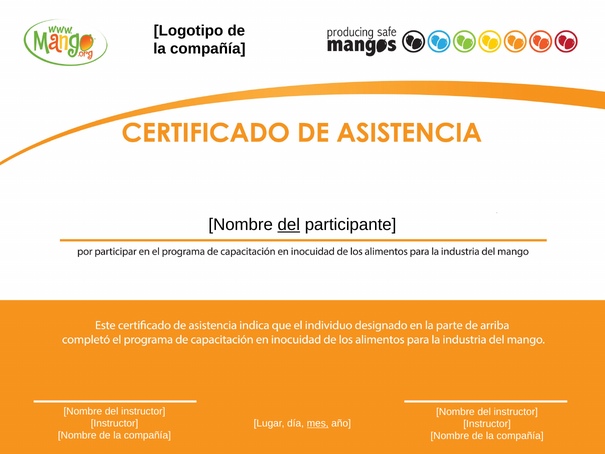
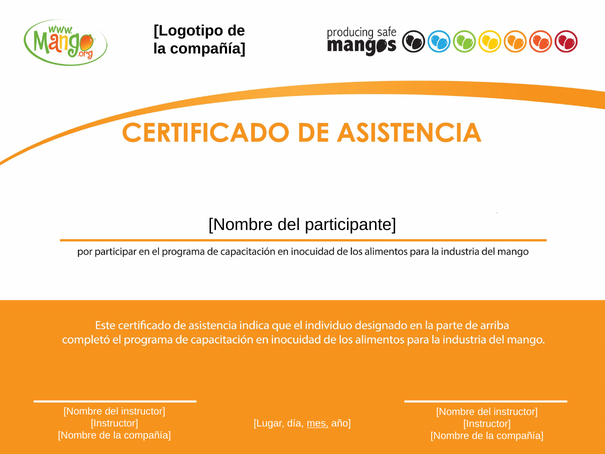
del underline: present -> none (289, 225)
